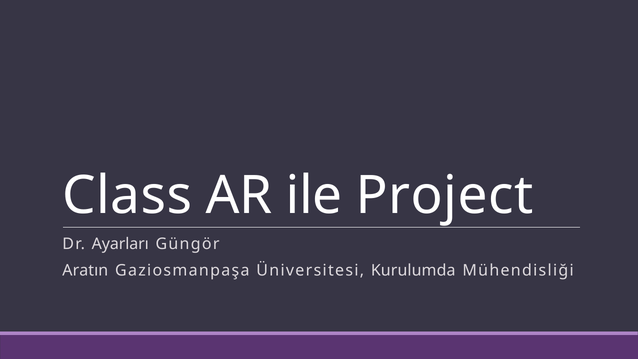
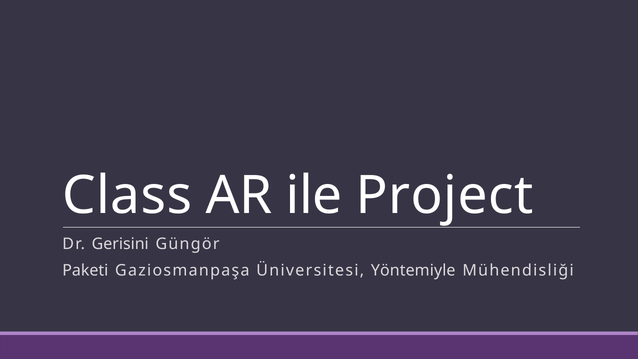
Ayarları: Ayarları -> Gerisini (120, 244)
Aratın: Aratın -> Paketi (85, 271)
Kurulumda: Kurulumda -> Yöntemiyle (413, 271)
